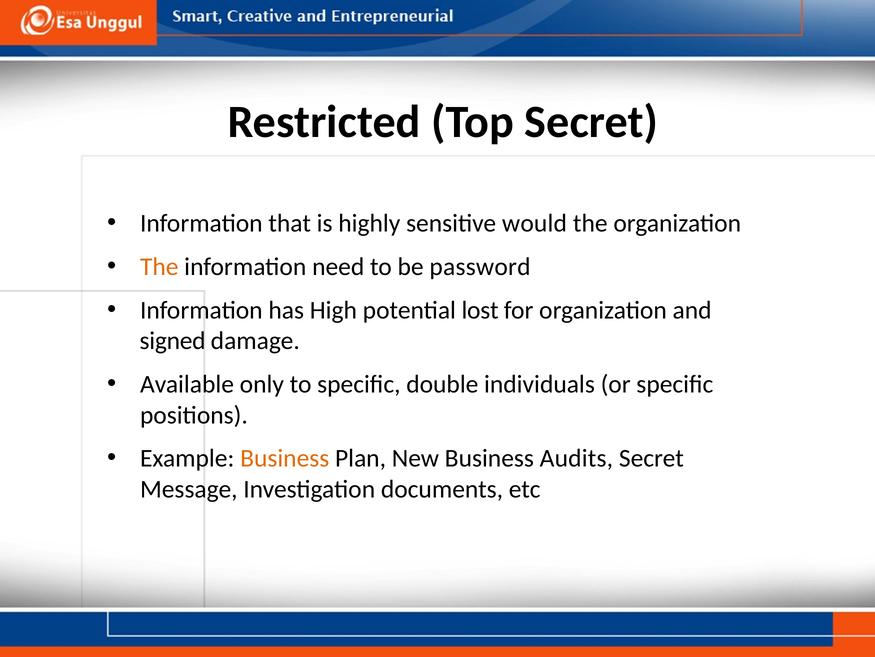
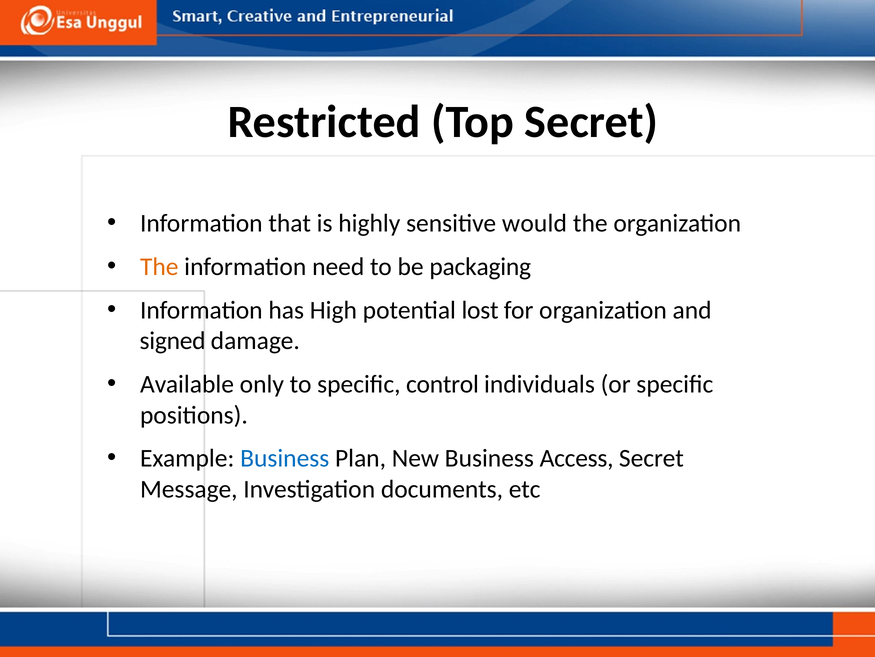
password: password -> packaging (480, 267)
double: double -> control (442, 384)
Business colour: orange -> blue (285, 458)
Audits: Audits -> Access (577, 458)
